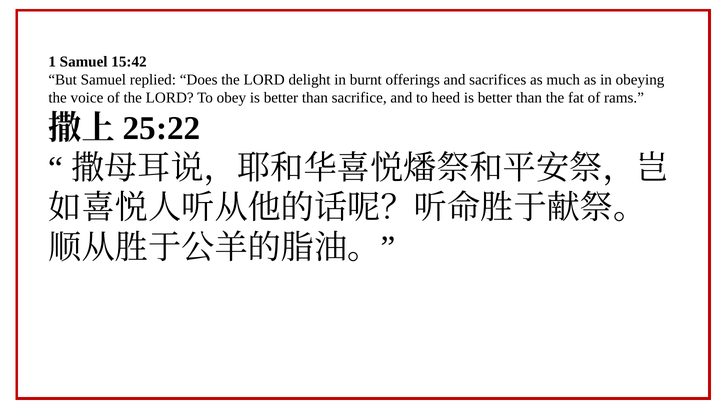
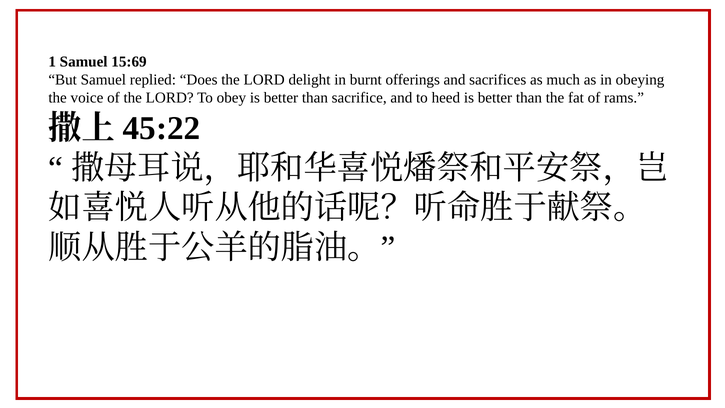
15:42: 15:42 -> 15:69 (129, 62)
25:22: 25:22 -> 45:22 (162, 128)
